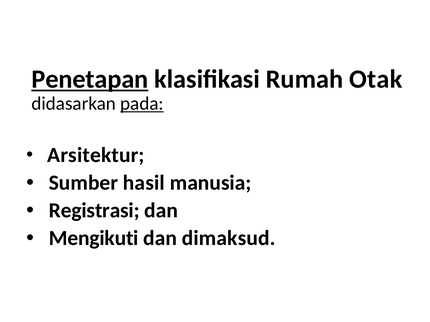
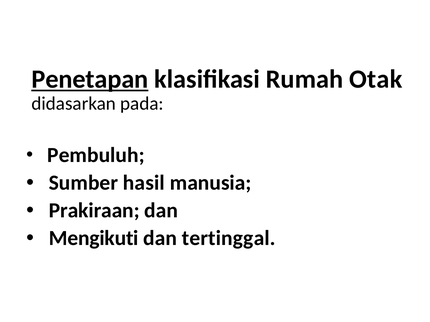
pada underline: present -> none (142, 104)
Arsitektur: Arsitektur -> Pembuluh (96, 155)
Registrasi: Registrasi -> Prakiraan (94, 211)
dimaksud: dimaksud -> tertinggal (229, 238)
